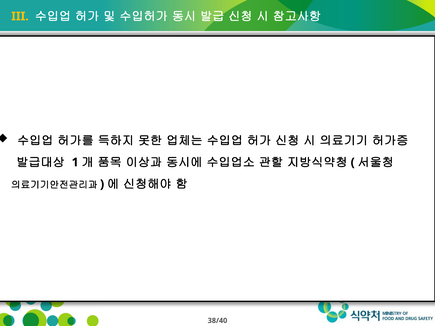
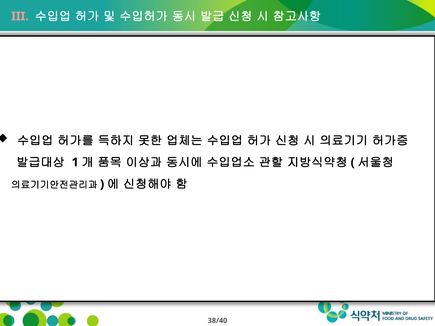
III colour: yellow -> pink (20, 16)
